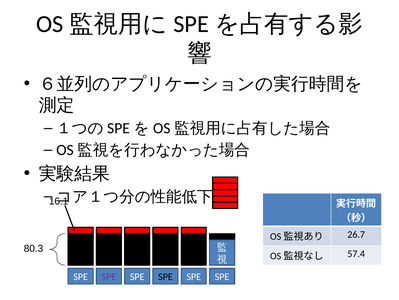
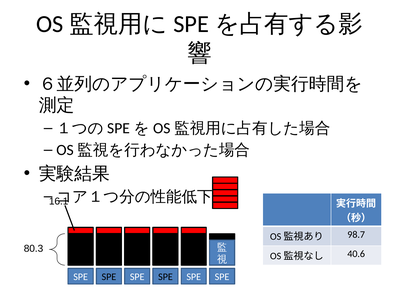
26.7: 26.7 -> 98.7 (356, 234)
57.4: 57.4 -> 40.6 (356, 253)
SPE colour: purple -> black (109, 276)
